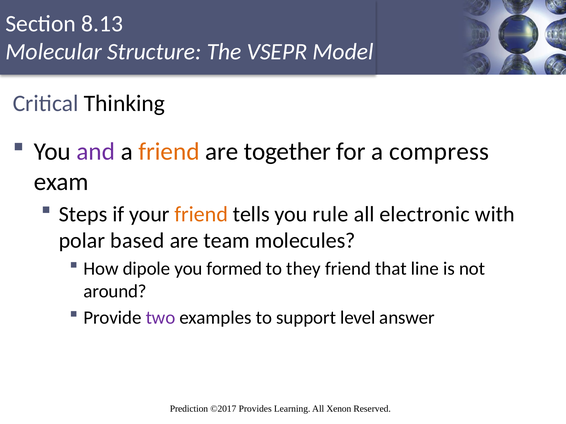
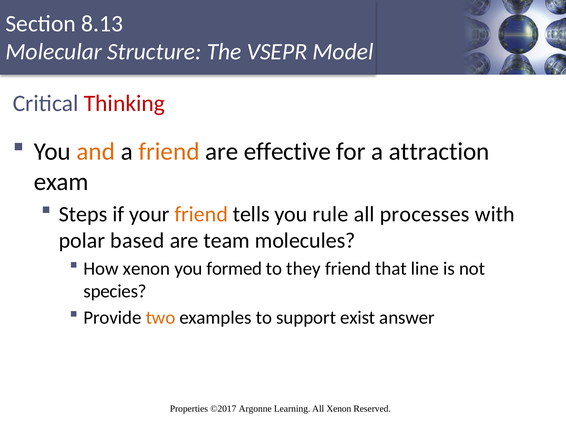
Thinking colour: black -> red (124, 103)
and colour: purple -> orange (96, 152)
together: together -> effective (287, 152)
compress: compress -> attraction (439, 152)
electronic: electronic -> processes (425, 214)
How dipole: dipole -> xenon (147, 269)
around: around -> species (115, 292)
two colour: purple -> orange (161, 318)
level: level -> exist (358, 318)
Prediction: Prediction -> Properties (189, 409)
Provides: Provides -> Argonne (255, 409)
